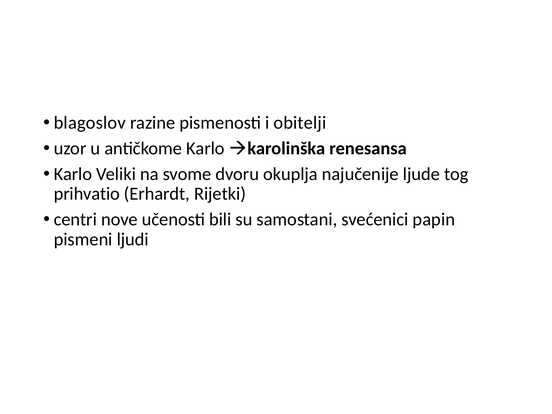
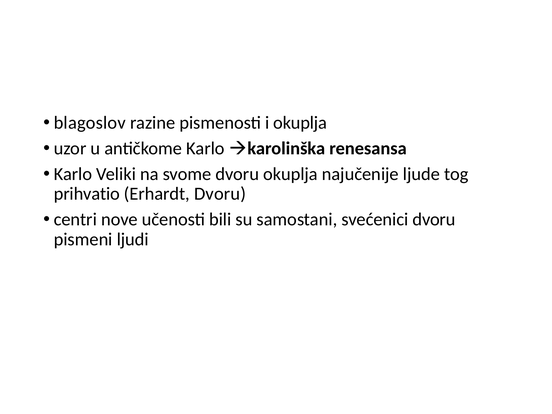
i obitelji: obitelji -> okuplja (300, 123)
Erhardt Rijetki: Rijetki -> Dvoru (220, 194)
svećenici papin: papin -> dvoru (434, 220)
